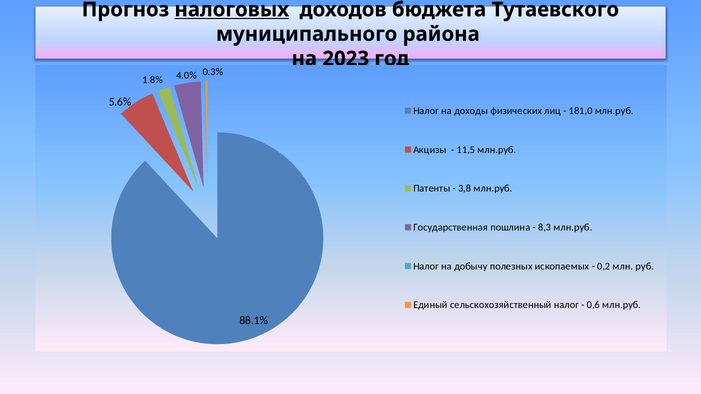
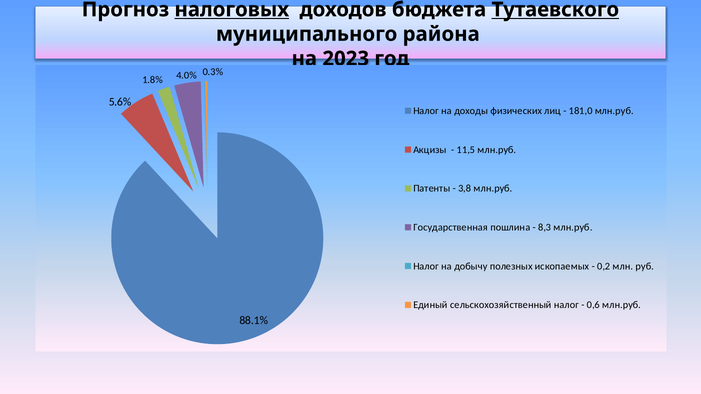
Тутаевского underline: none -> present (555, 10)
